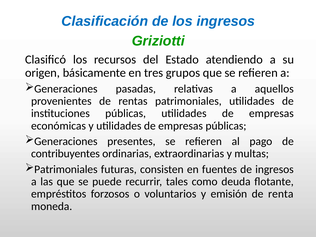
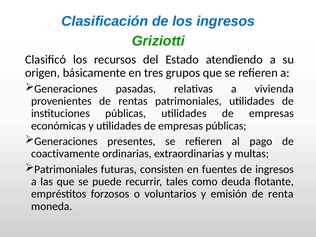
aquellos: aquellos -> vivienda (274, 89)
contribuyentes: contribuyentes -> coactivamente (65, 154)
